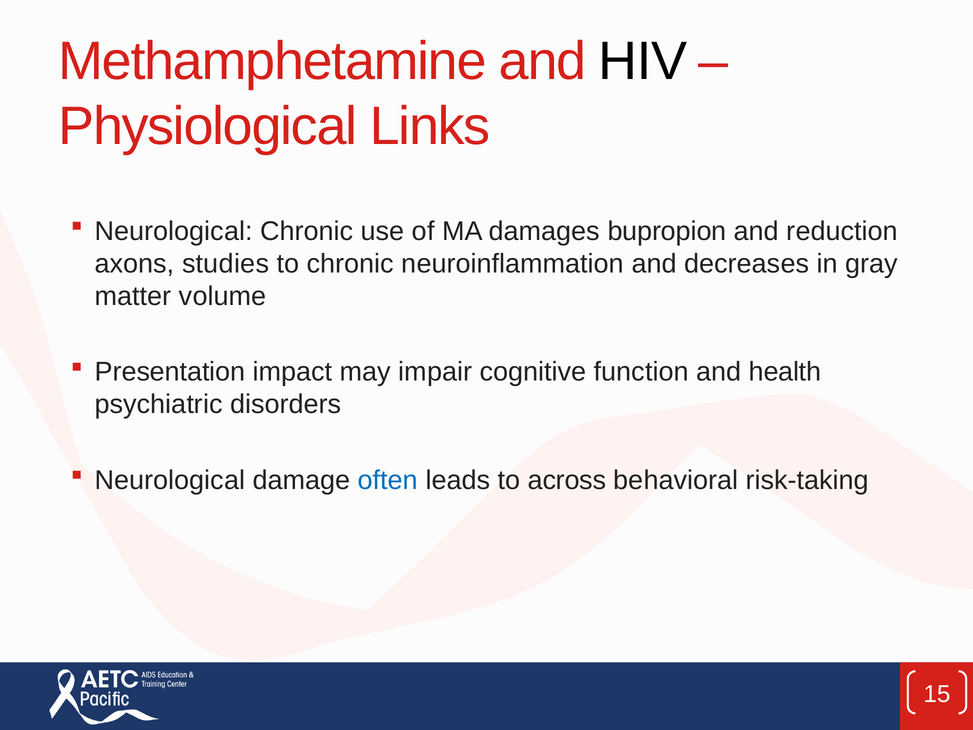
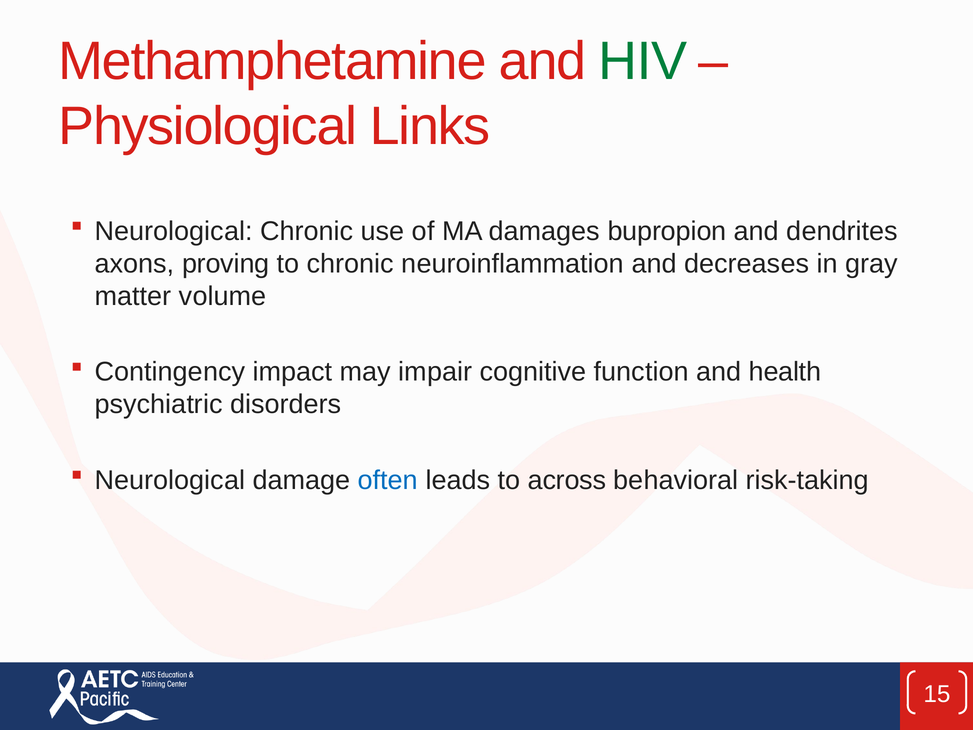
HIV colour: black -> green (643, 61)
reduction: reduction -> dendrites (842, 231)
studies: studies -> proving (226, 264)
Presentation: Presentation -> Contingency (170, 372)
